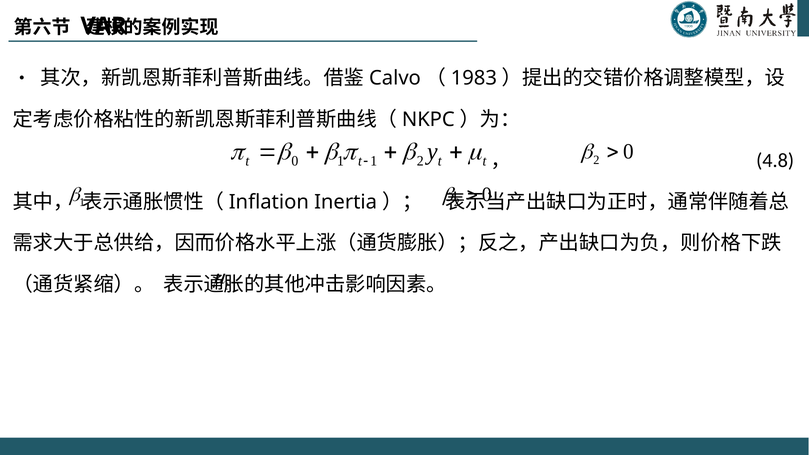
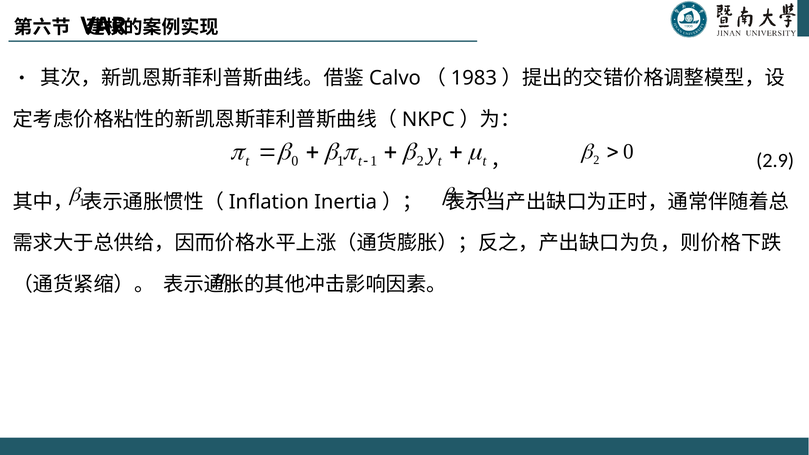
4.8: 4.8 -> 2.9 (775, 161)
